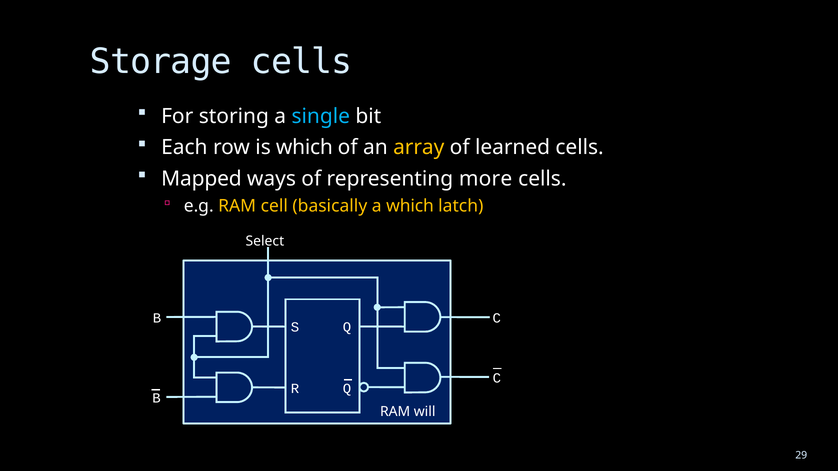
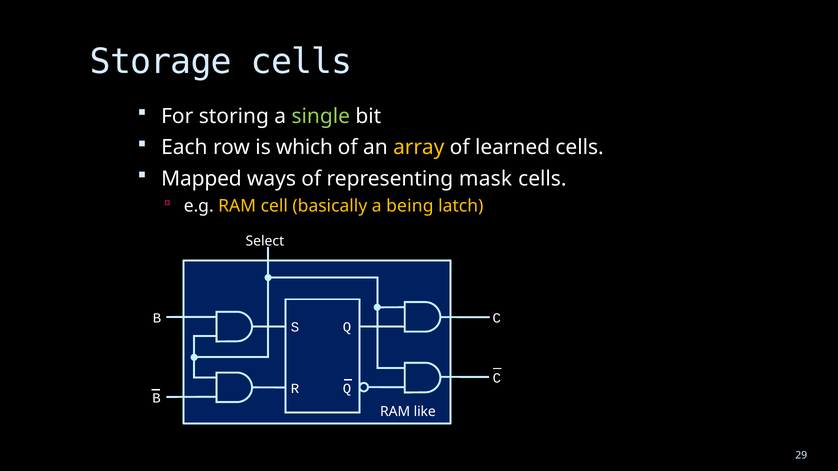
single colour: light blue -> light green (321, 116)
more: more -> mask (486, 179)
a which: which -> being (410, 206)
will: will -> like (425, 412)
